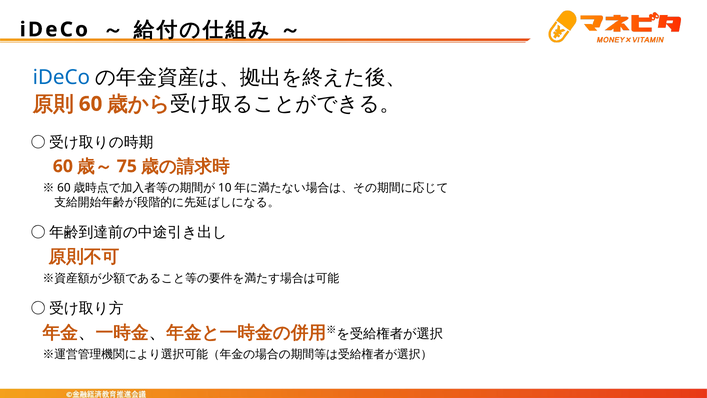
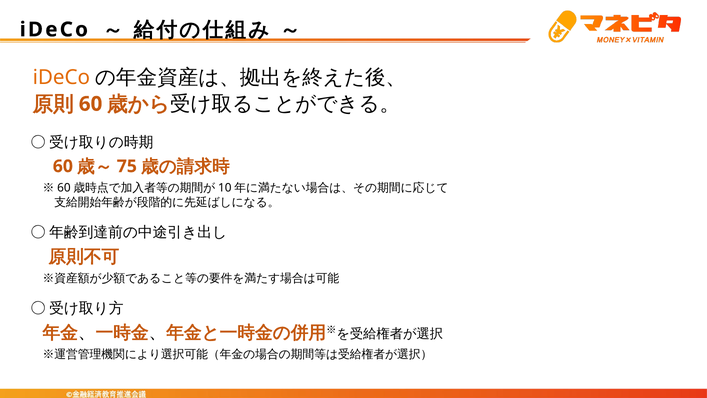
iDeCo colour: blue -> orange (61, 77)
